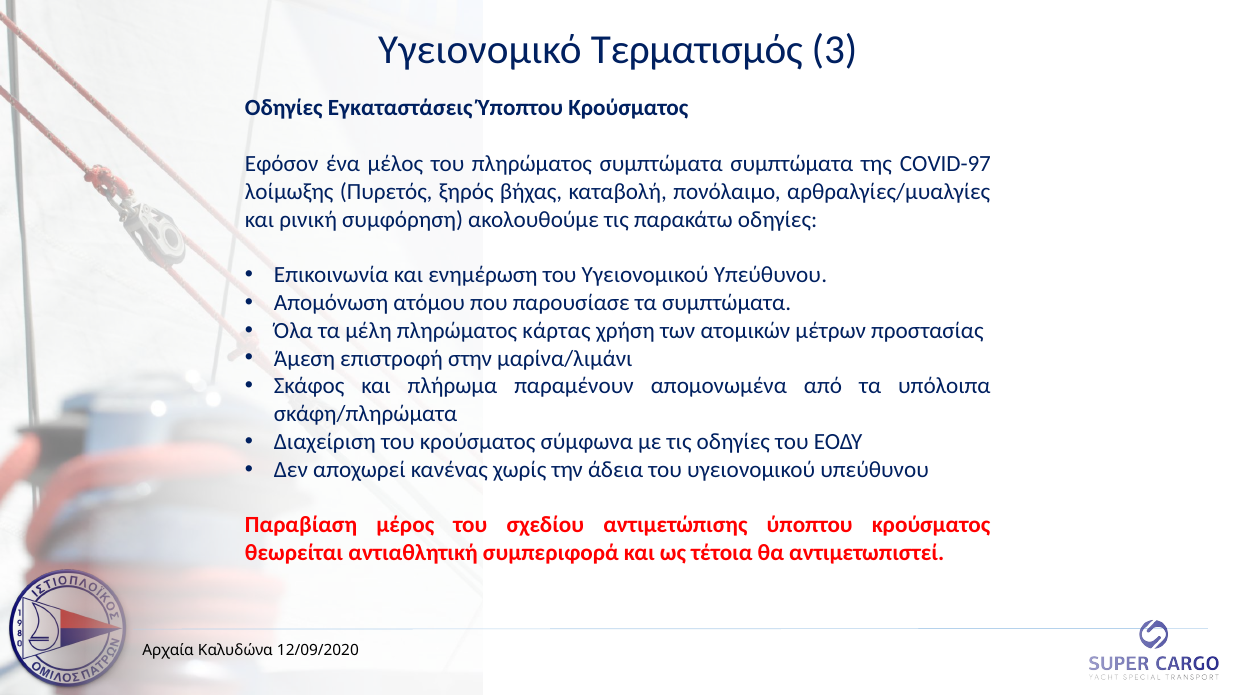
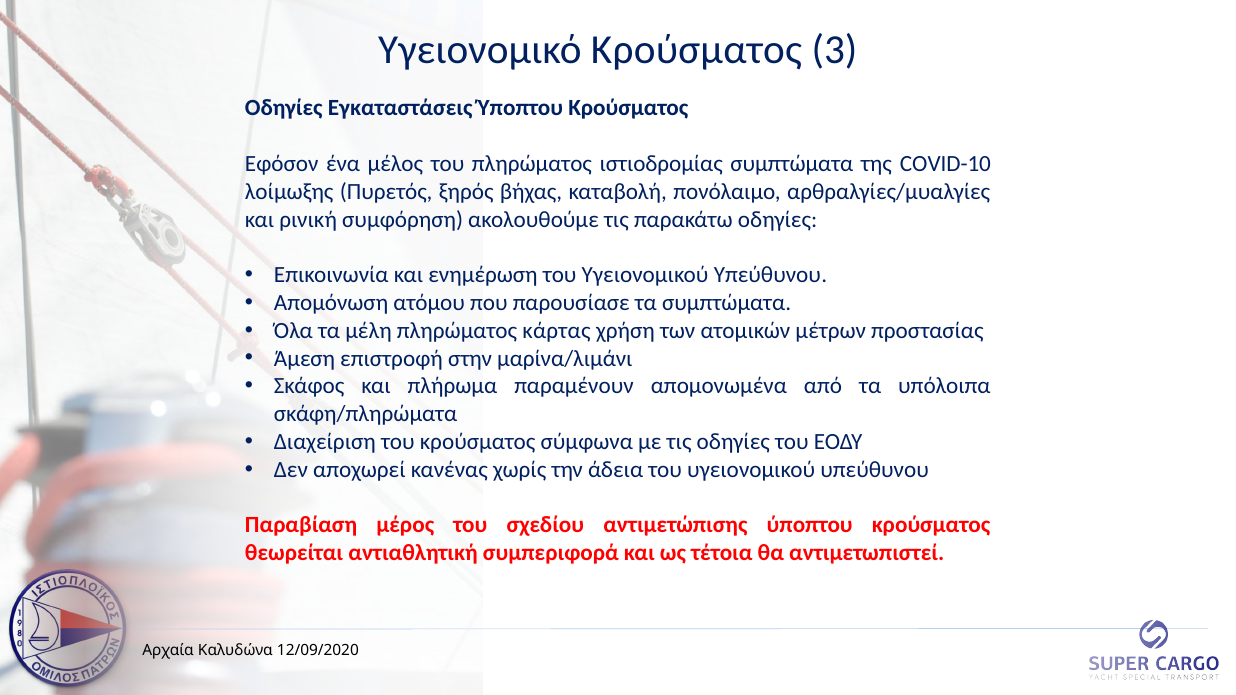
Υγειονομικό Τερματισμός: Τερματισμός -> Κρούσματος (696, 50)
πληρώματος συμπτώματα: συμπτώματα -> ιστιοδρομίας (661, 164)
COVID-97: COVID-97 -> COVID-10 (945, 164)
